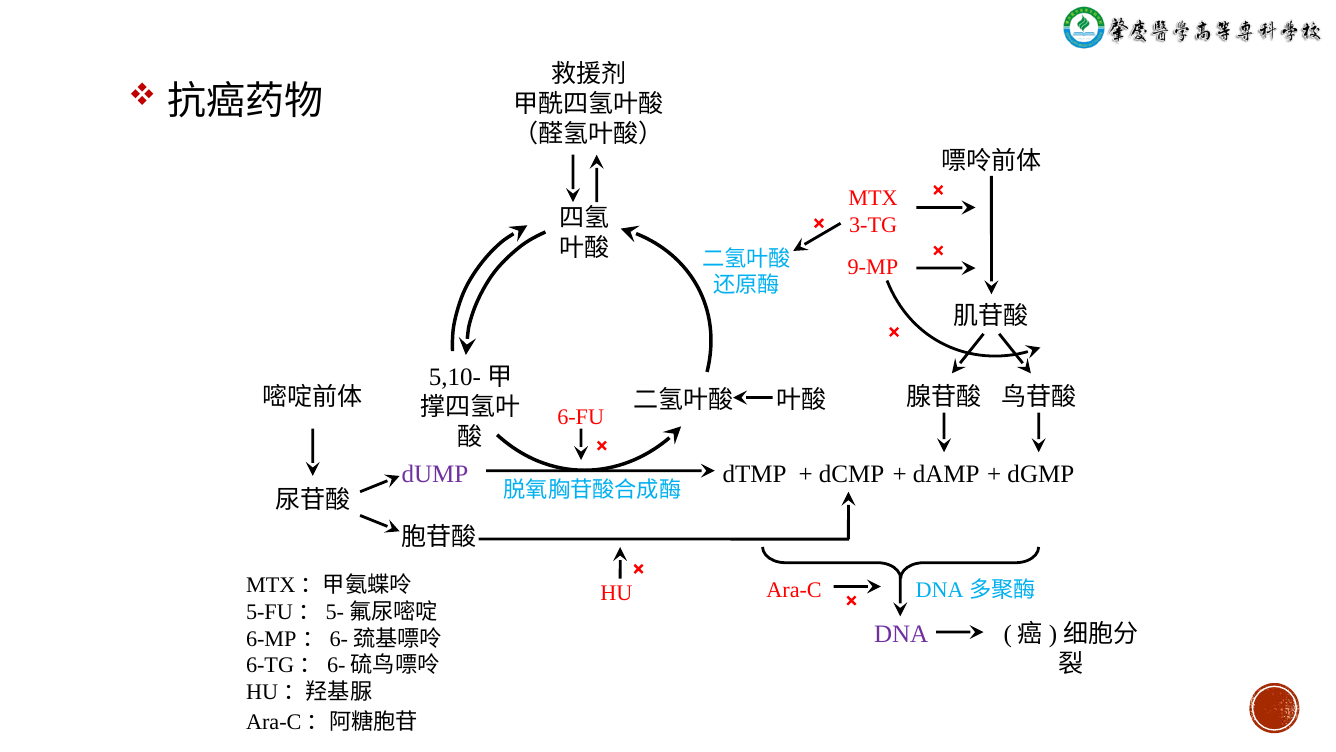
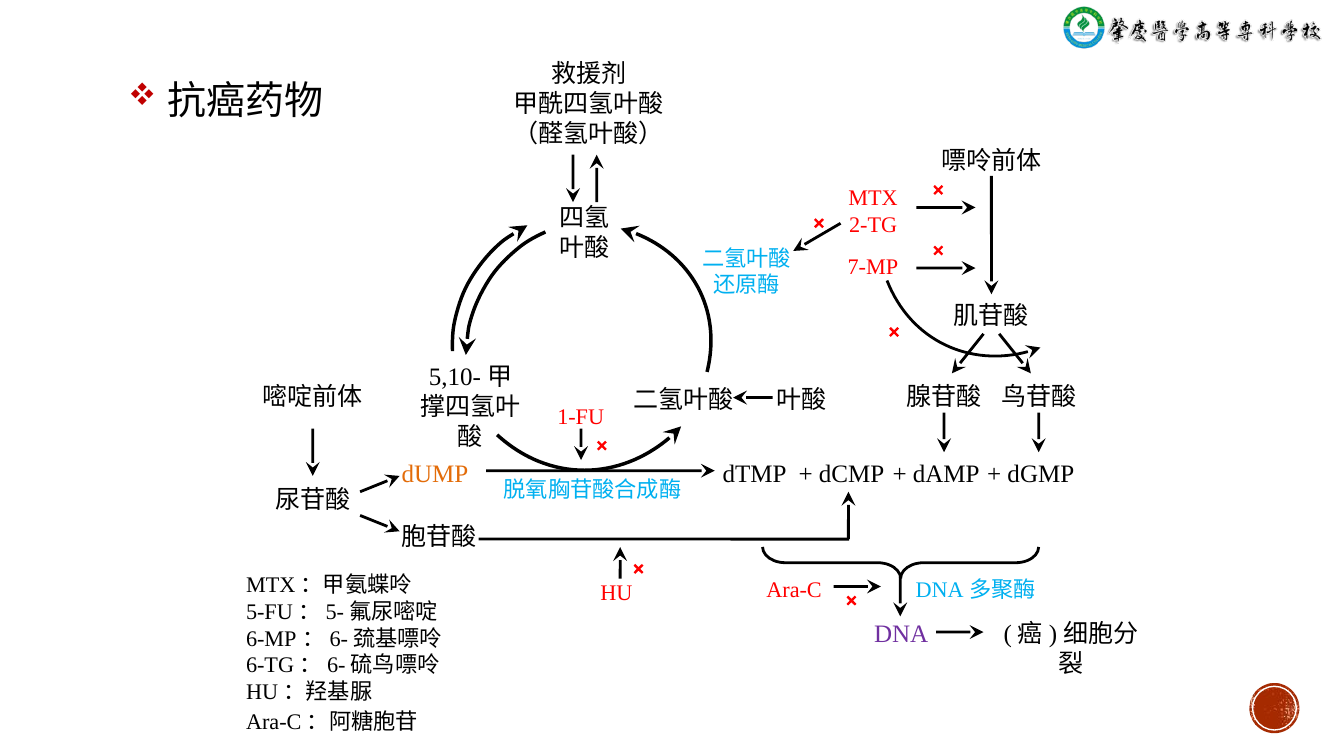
3-TG: 3-TG -> 2-TG (873, 225)
9-MP: 9-MP -> 7-MP (873, 267)
6-FU: 6-FU -> 1-FU (581, 417)
dUMP colour: purple -> orange (435, 474)
